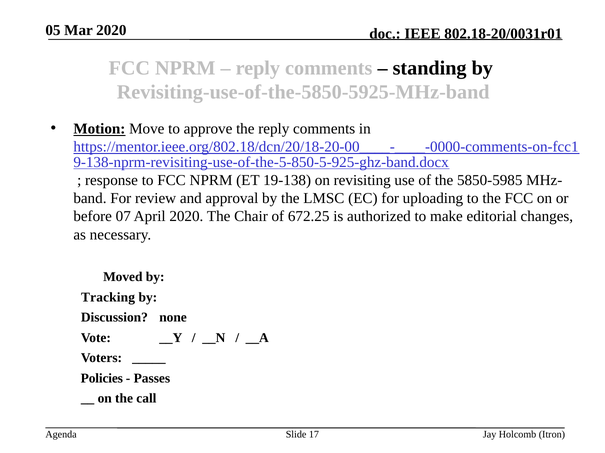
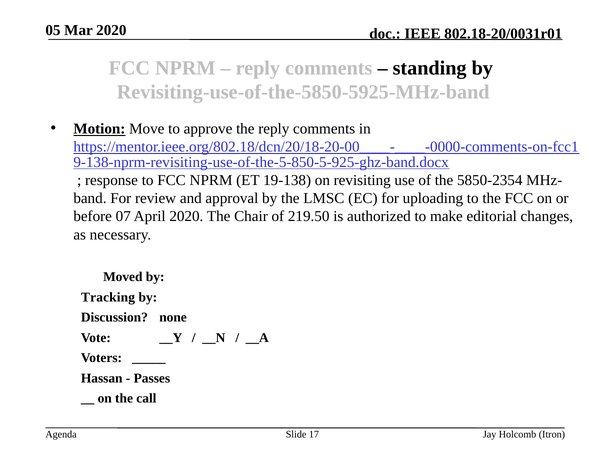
5850-5985: 5850-5985 -> 5850-2354 (490, 180)
672.25: 672.25 -> 219.50 (309, 217)
Policies: Policies -> Hassan (102, 379)
